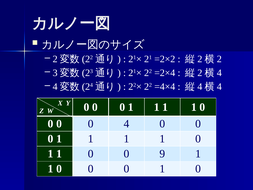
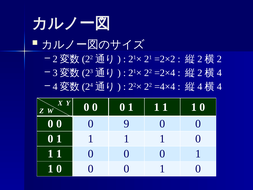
0 4: 4 -> 9 (127, 124)
9: 9 -> 0 (162, 154)
